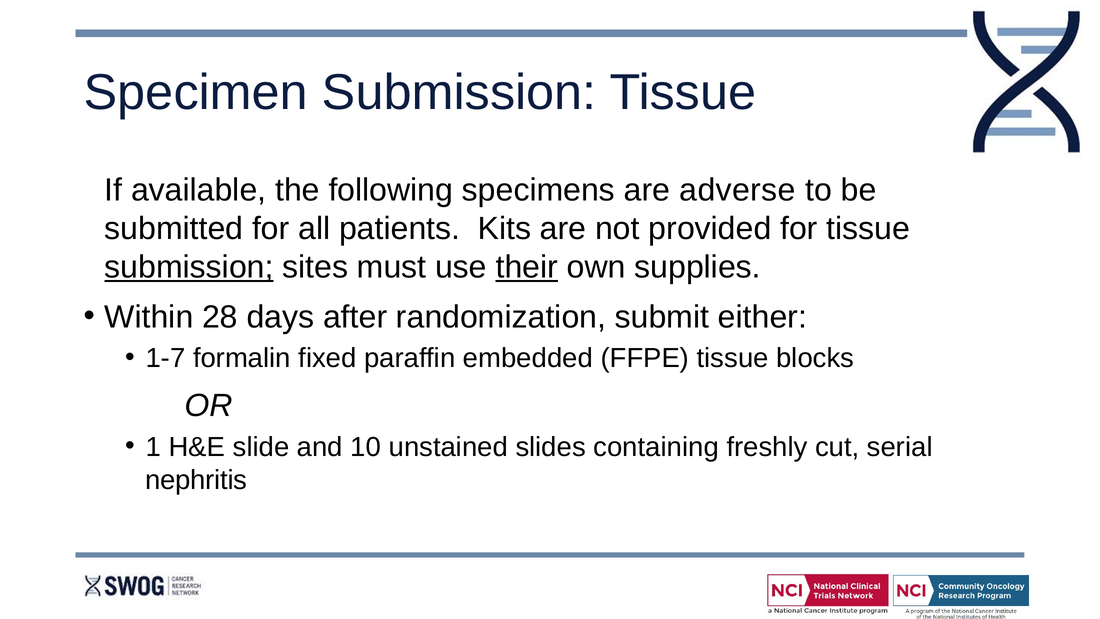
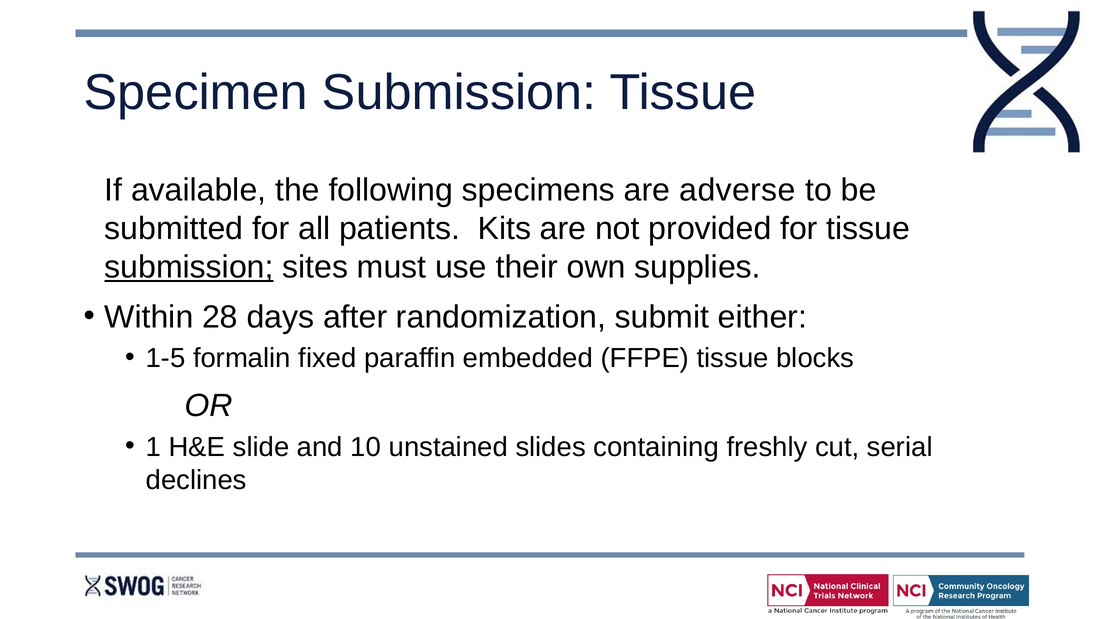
their underline: present -> none (527, 267)
1-7: 1-7 -> 1-5 (166, 358)
nephritis: nephritis -> declines (196, 480)
